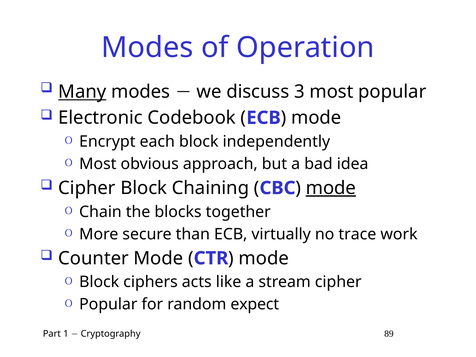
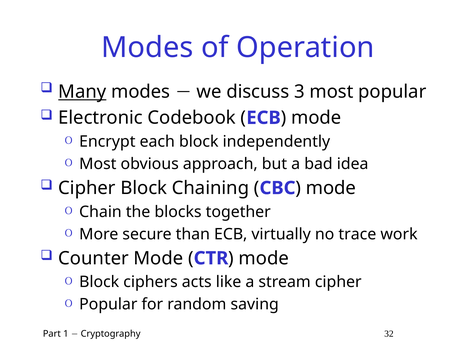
mode underline: present -> none (331, 188)
expect: expect -> saving (255, 304)
89: 89 -> 32 (389, 334)
